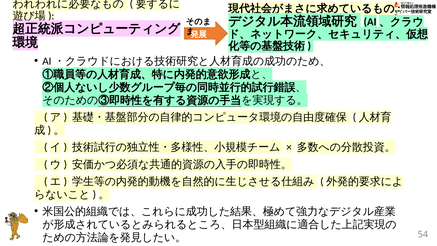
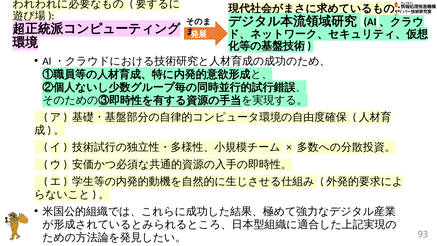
54: 54 -> 93 (423, 234)
